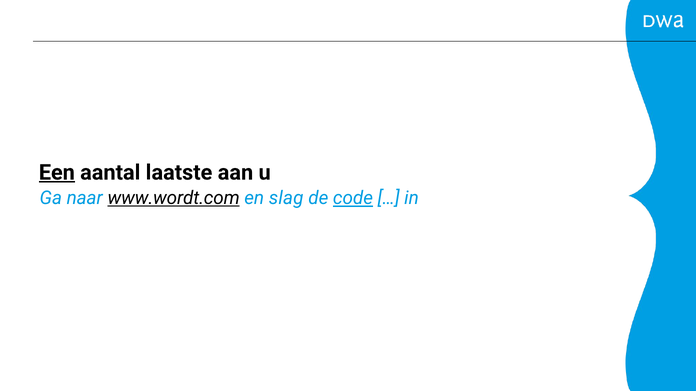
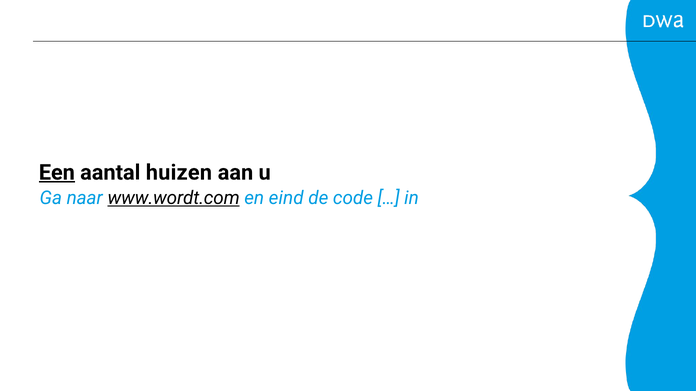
laatste: laatste -> huizen (179, 173)
slag: slag -> eind (286, 198)
code underline: present -> none (353, 198)
